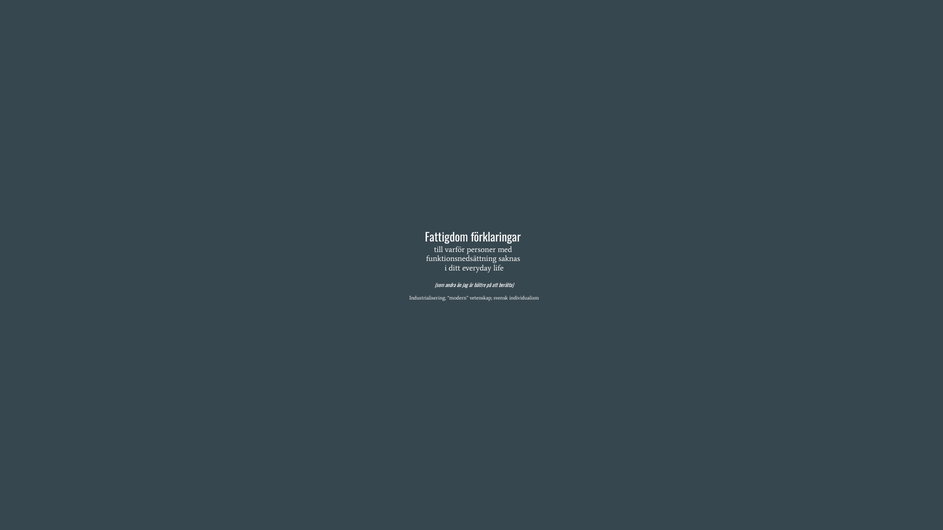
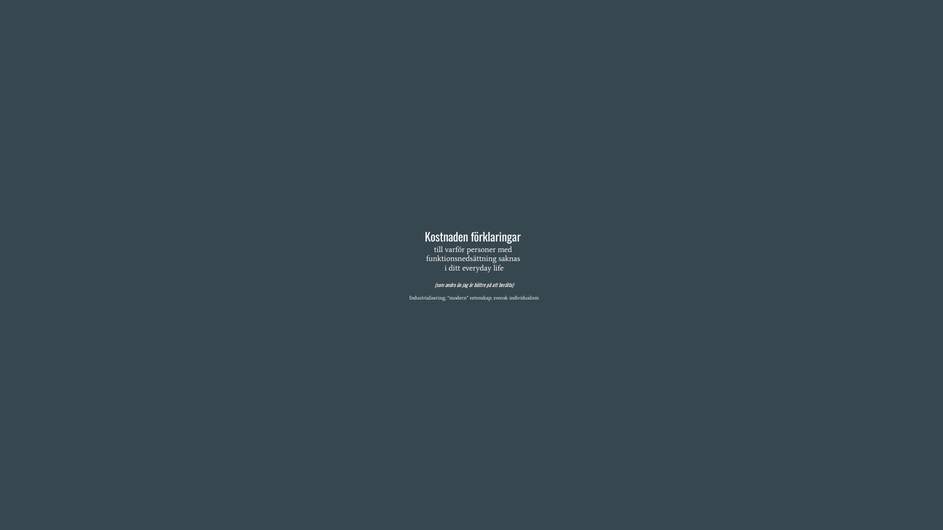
Fattigdom: Fattigdom -> Kostnaden (447, 238)
